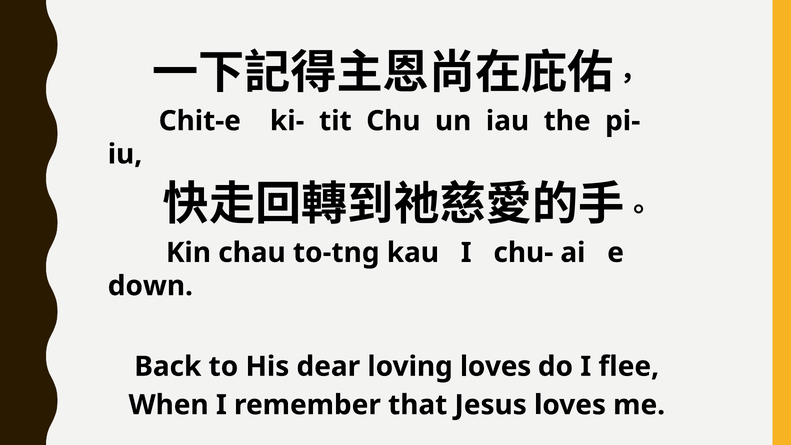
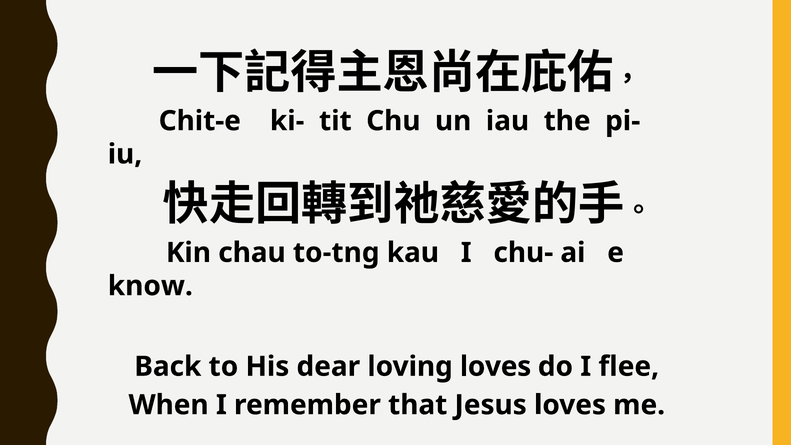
down: down -> know (150, 286)
